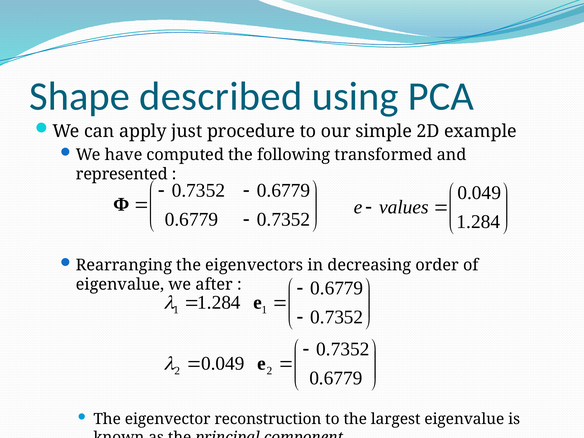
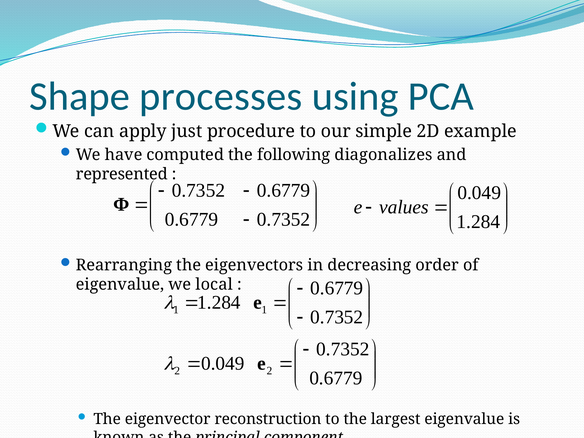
described: described -> processes (221, 96)
transformed: transformed -> diagonalizes (384, 155)
after: after -> local (214, 285)
